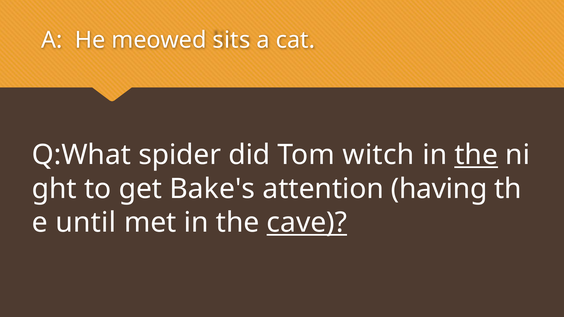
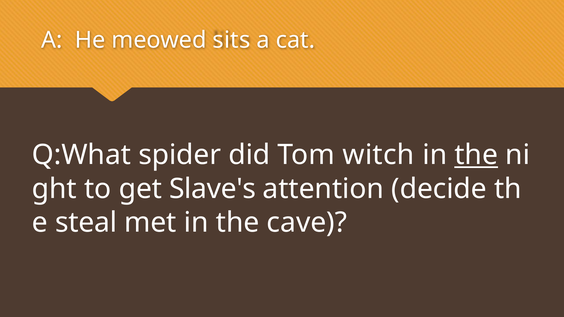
Bake's: Bake's -> Slave's (212, 189)
having: having -> decide (439, 189)
until: until -> steal (86, 223)
cave underline: present -> none (307, 223)
